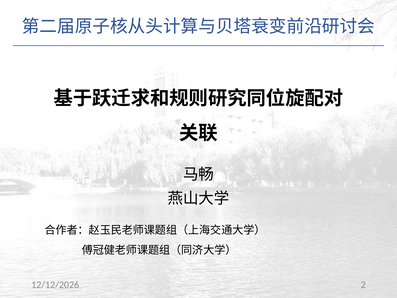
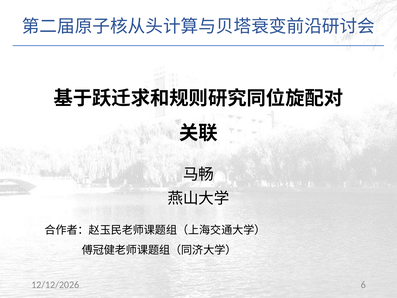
2: 2 -> 6 (363, 284)
